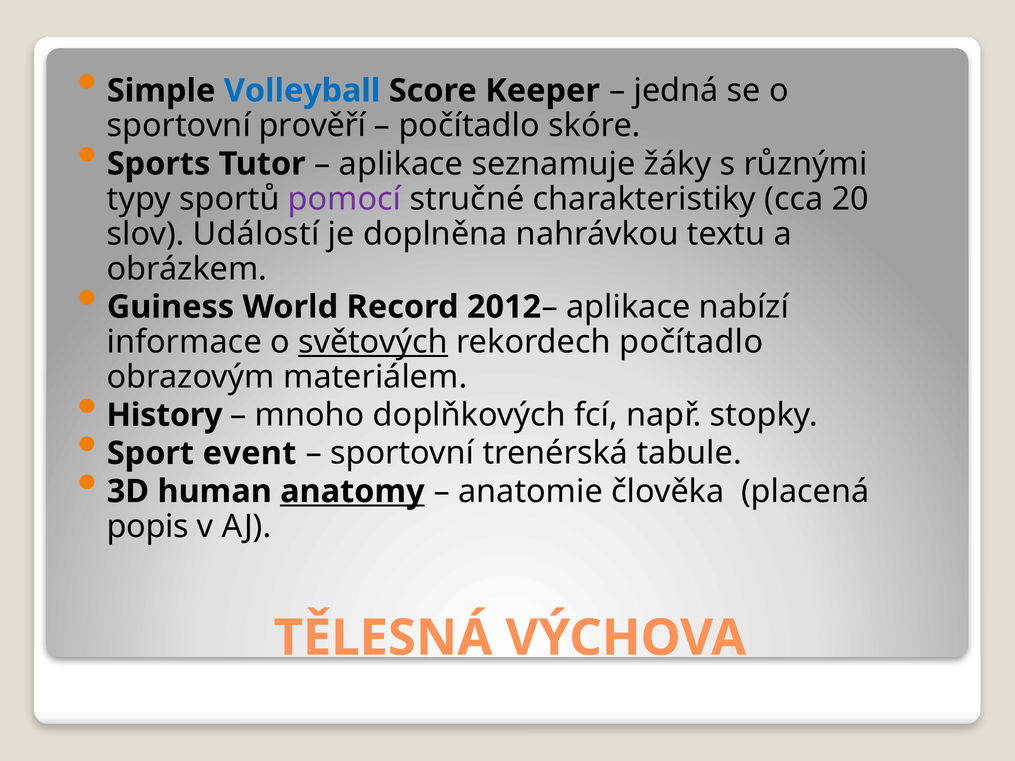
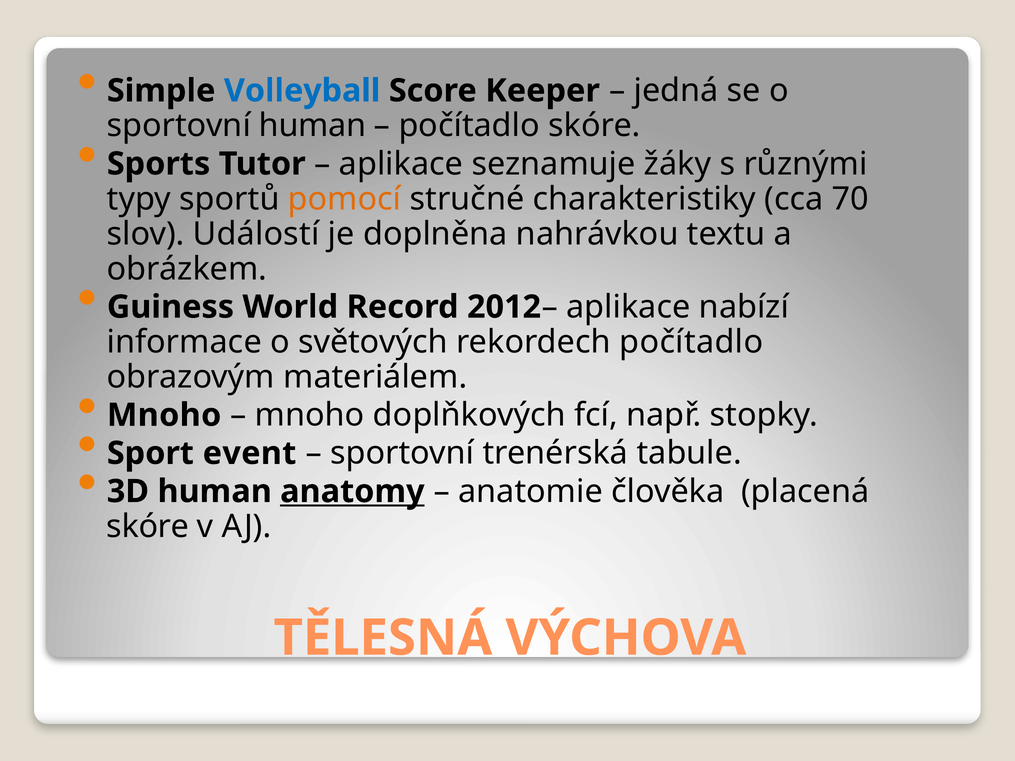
sportovní prověří: prověří -> human (313, 126)
pomocí colour: purple -> orange (345, 199)
20: 20 -> 70 (850, 199)
světových underline: present -> none (373, 342)
History: History -> Mnoho (164, 415)
popis: popis -> skóre (148, 527)
